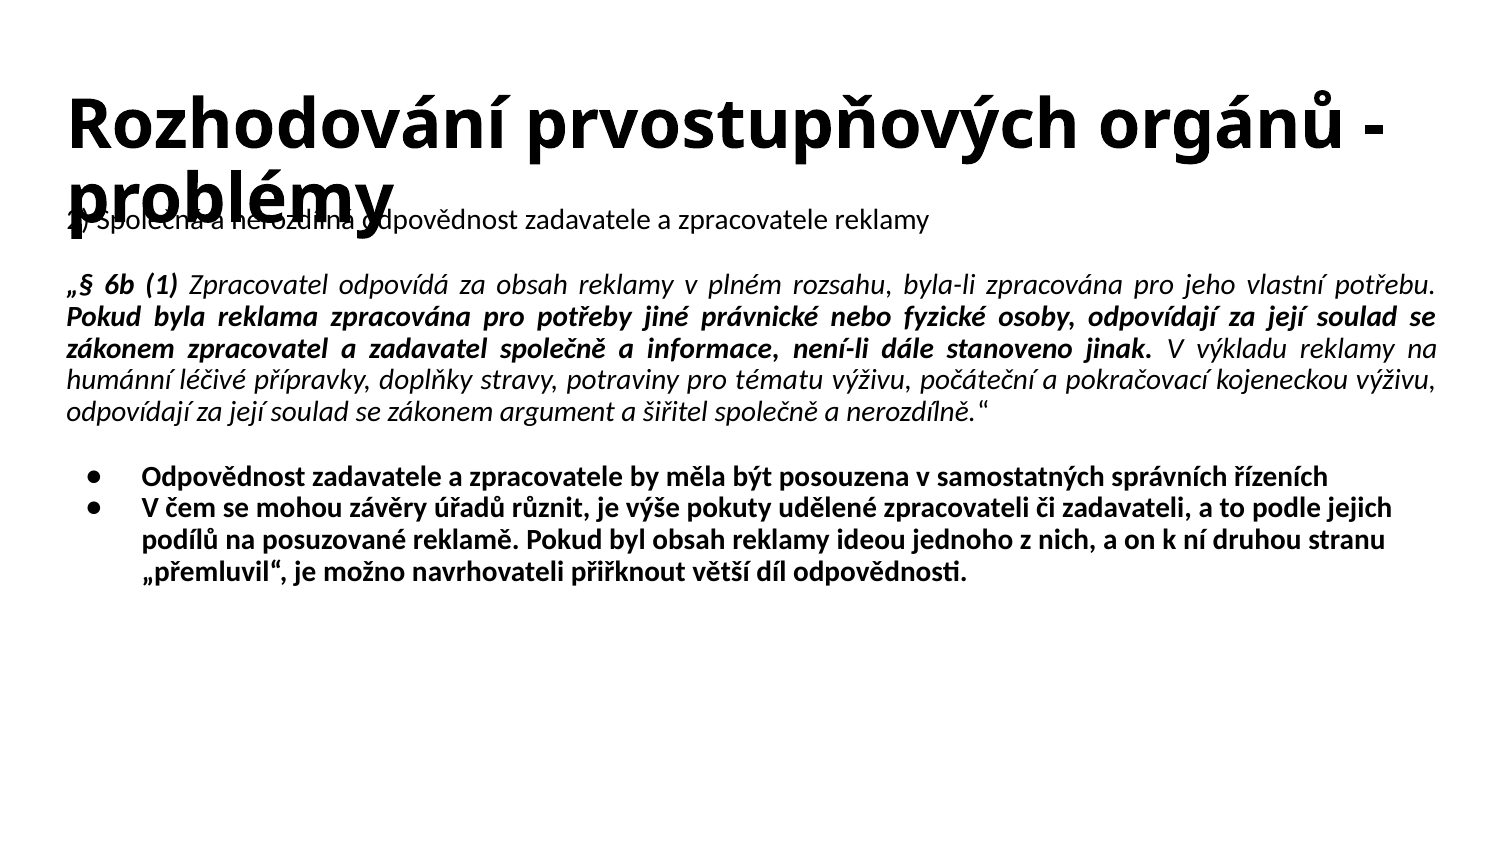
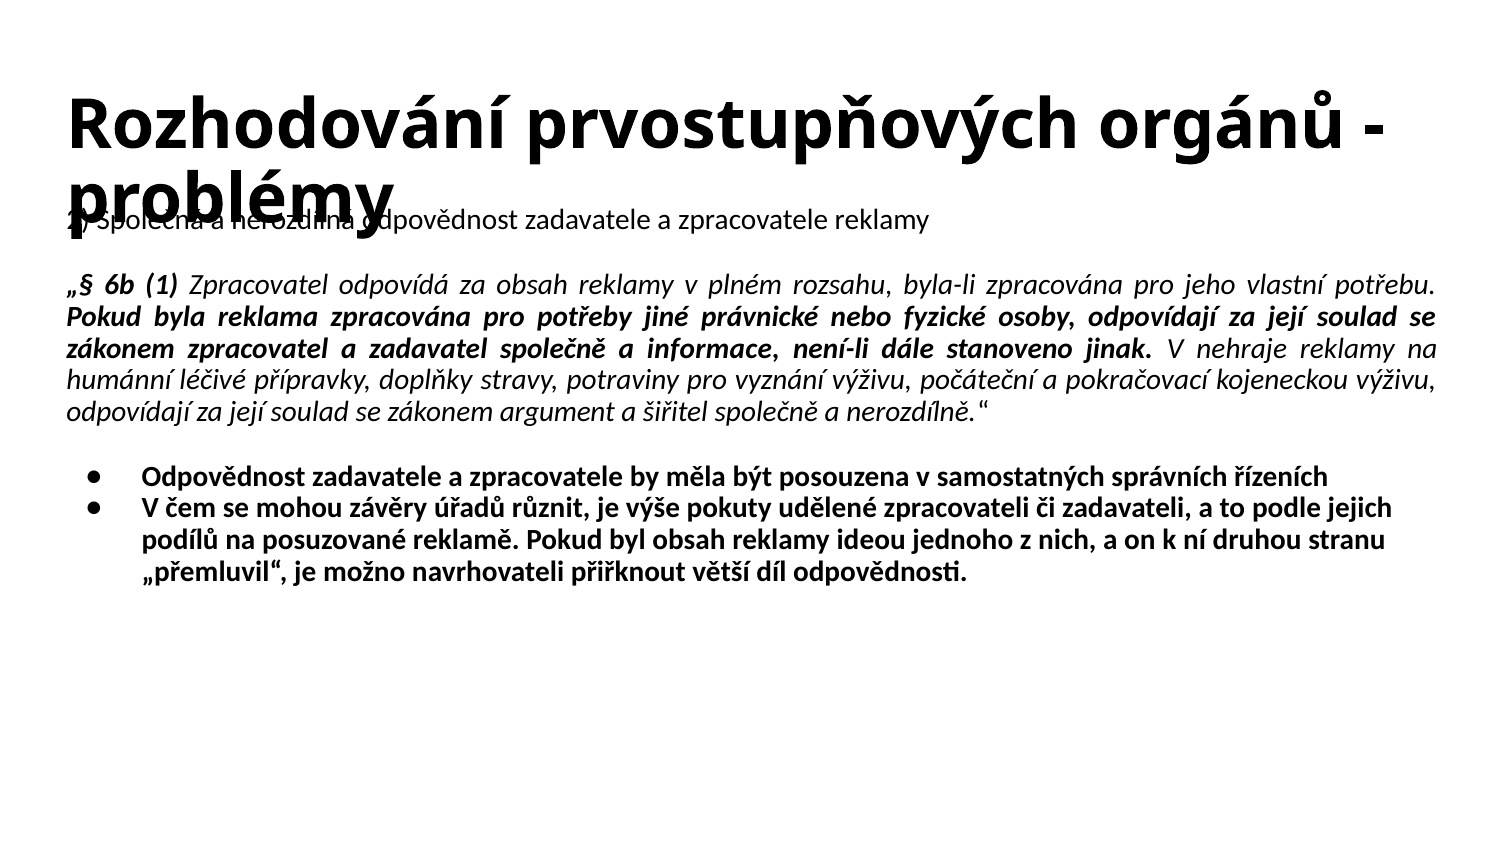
výkladu: výkladu -> nehraje (1242, 348)
tématu: tématu -> vyznání (779, 380)
